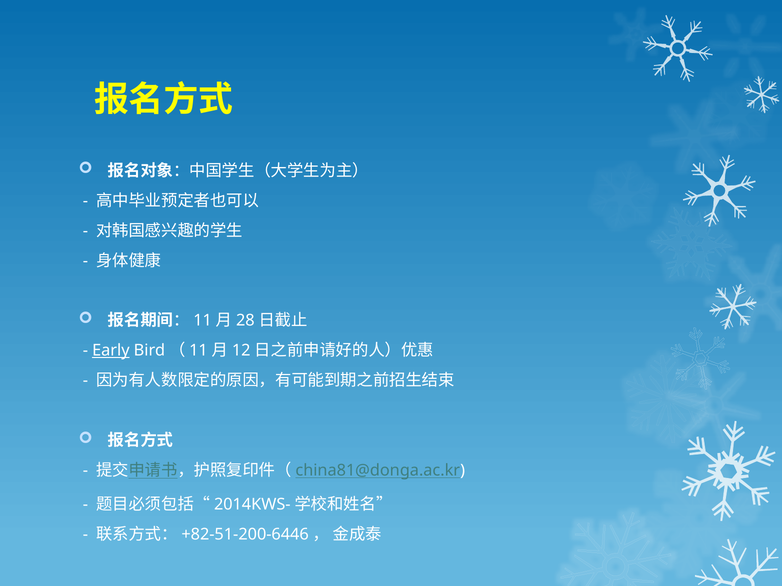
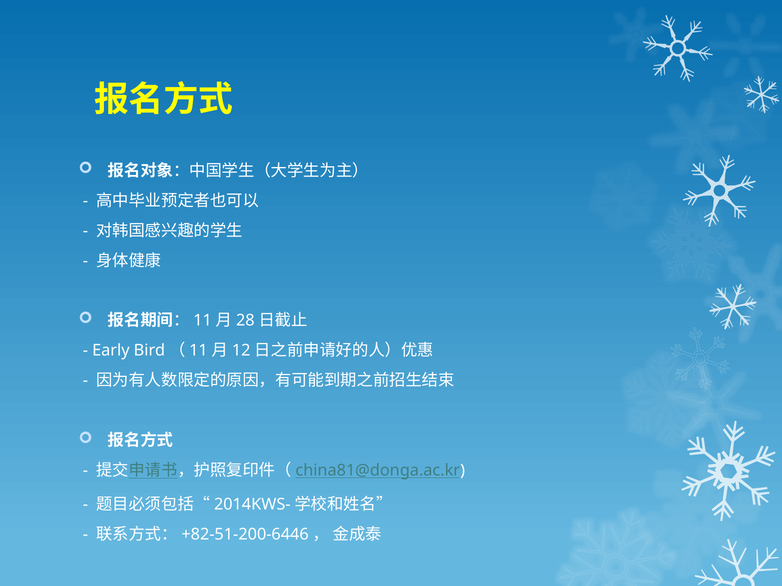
Early underline: present -> none (111, 351)
